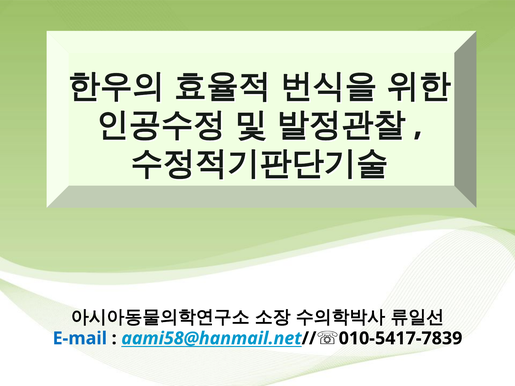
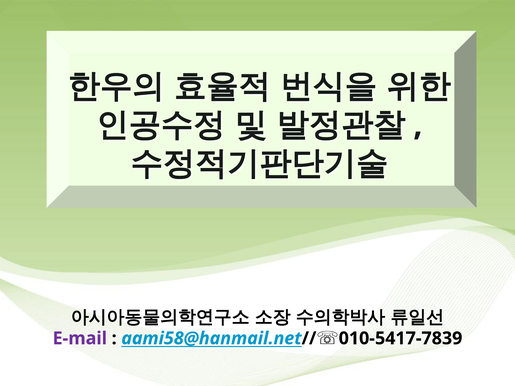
E-mail colour: blue -> purple (80, 339)
